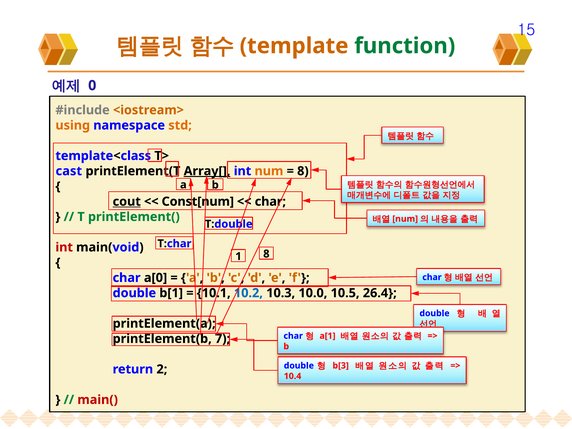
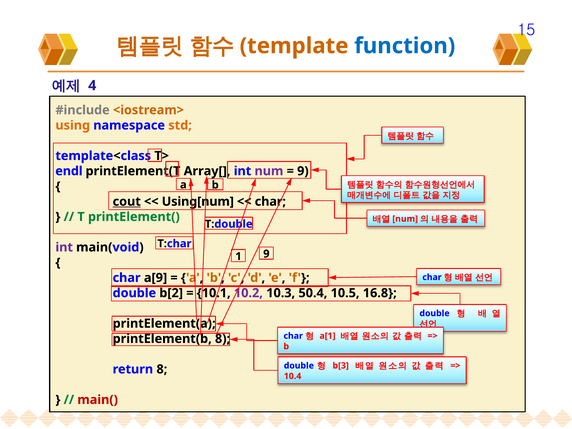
function colour: green -> blue (405, 46)
0: 0 -> 4 (92, 86)
cast: cast -> endl (69, 171)
Array[ underline: present -> none (207, 171)
num colour: orange -> purple (269, 171)
8: 8 -> 9 (303, 171)
Const[num: Const[num -> Using[num (198, 202)
int colour: red -> purple (64, 247)
1 8: 8 -> 9 (266, 254)
a[0: a[0 -> a[9 (156, 278)
b[1: b[1 -> b[2 (171, 293)
10.2 colour: blue -> purple (248, 293)
10.0: 10.0 -> 50.4 (313, 293)
26.4: 26.4 -> 16.8 (380, 293)
printElement(b 7: 7 -> 8 (223, 339)
return 2: 2 -> 8 (162, 369)
